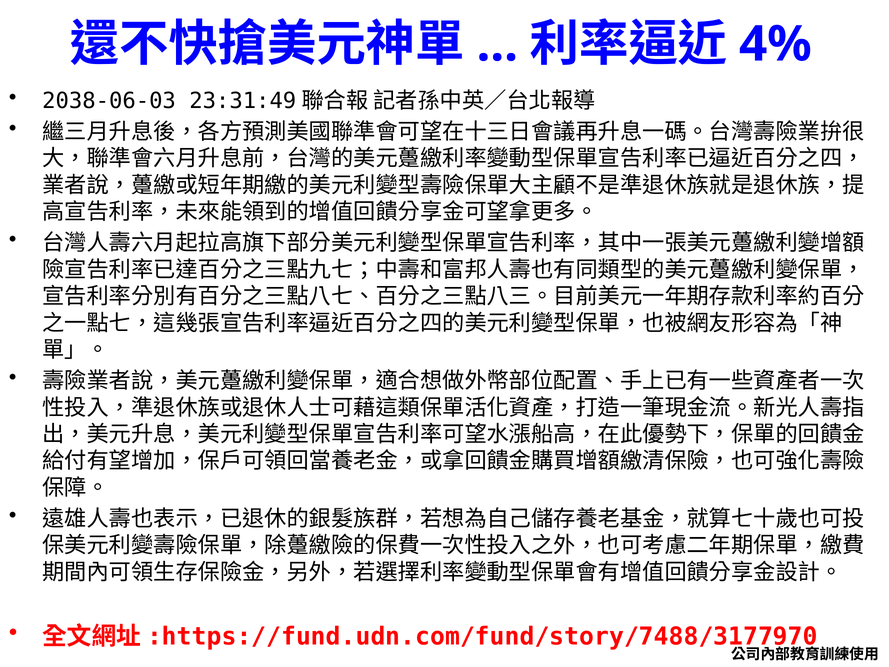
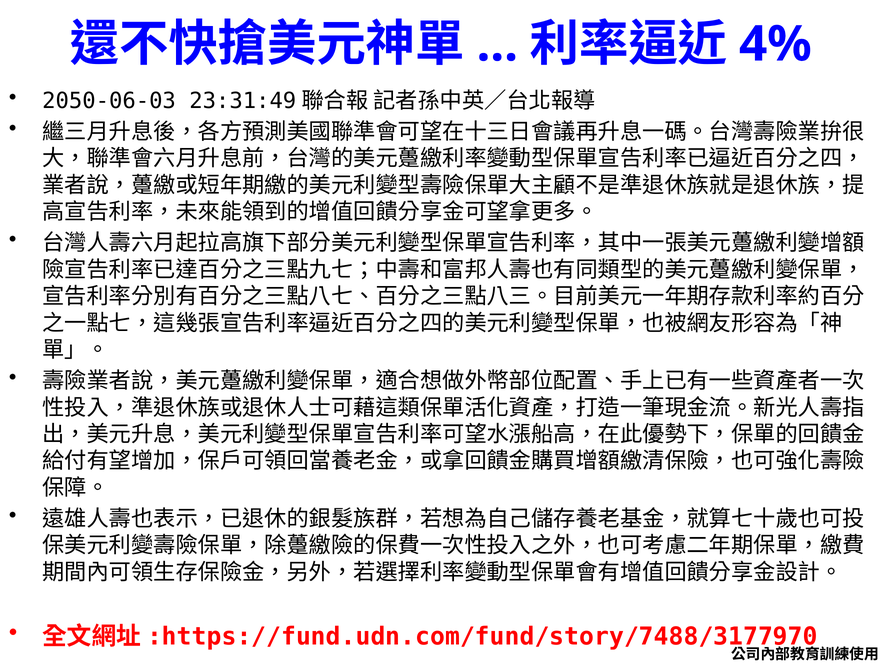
2038-06-03: 2038-06-03 -> 2050-06-03 (109, 101)
